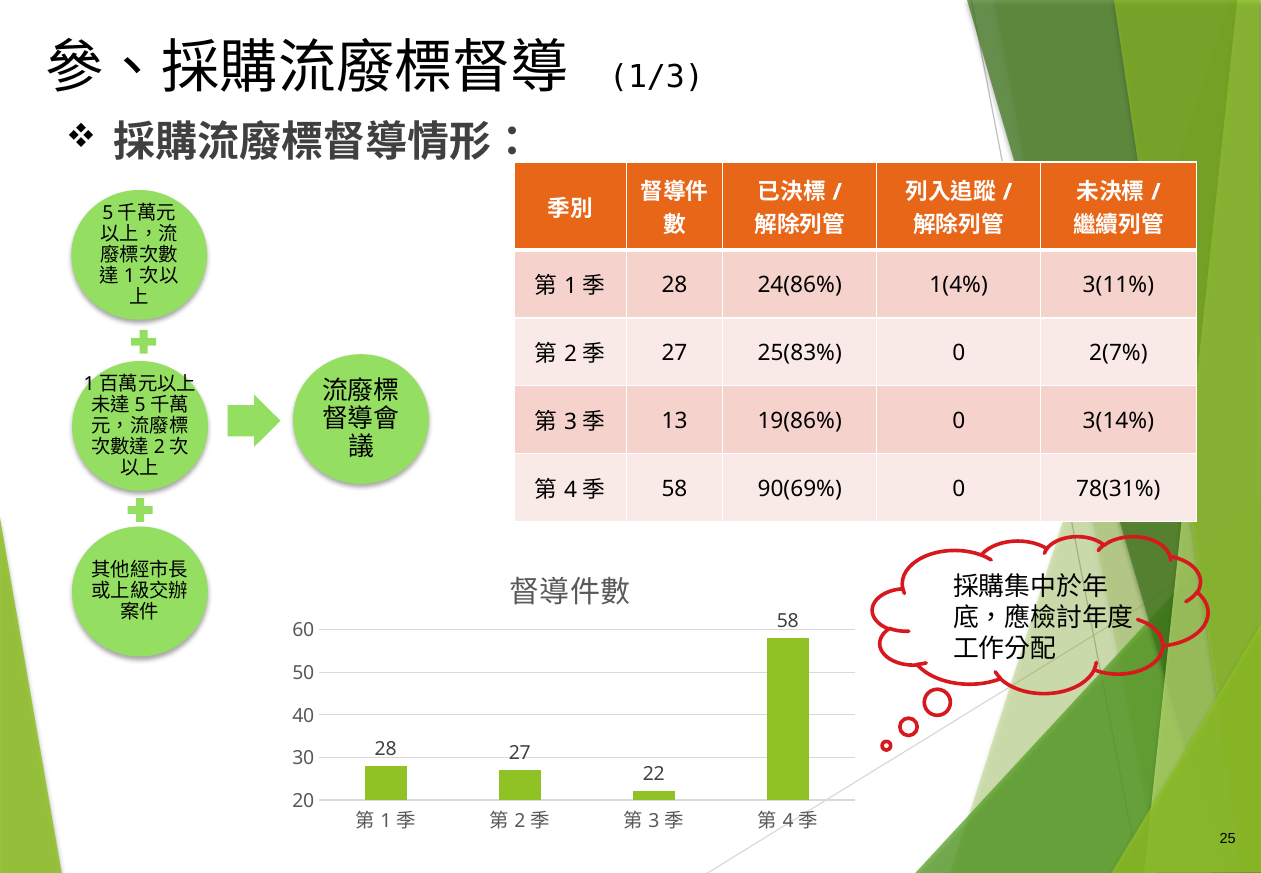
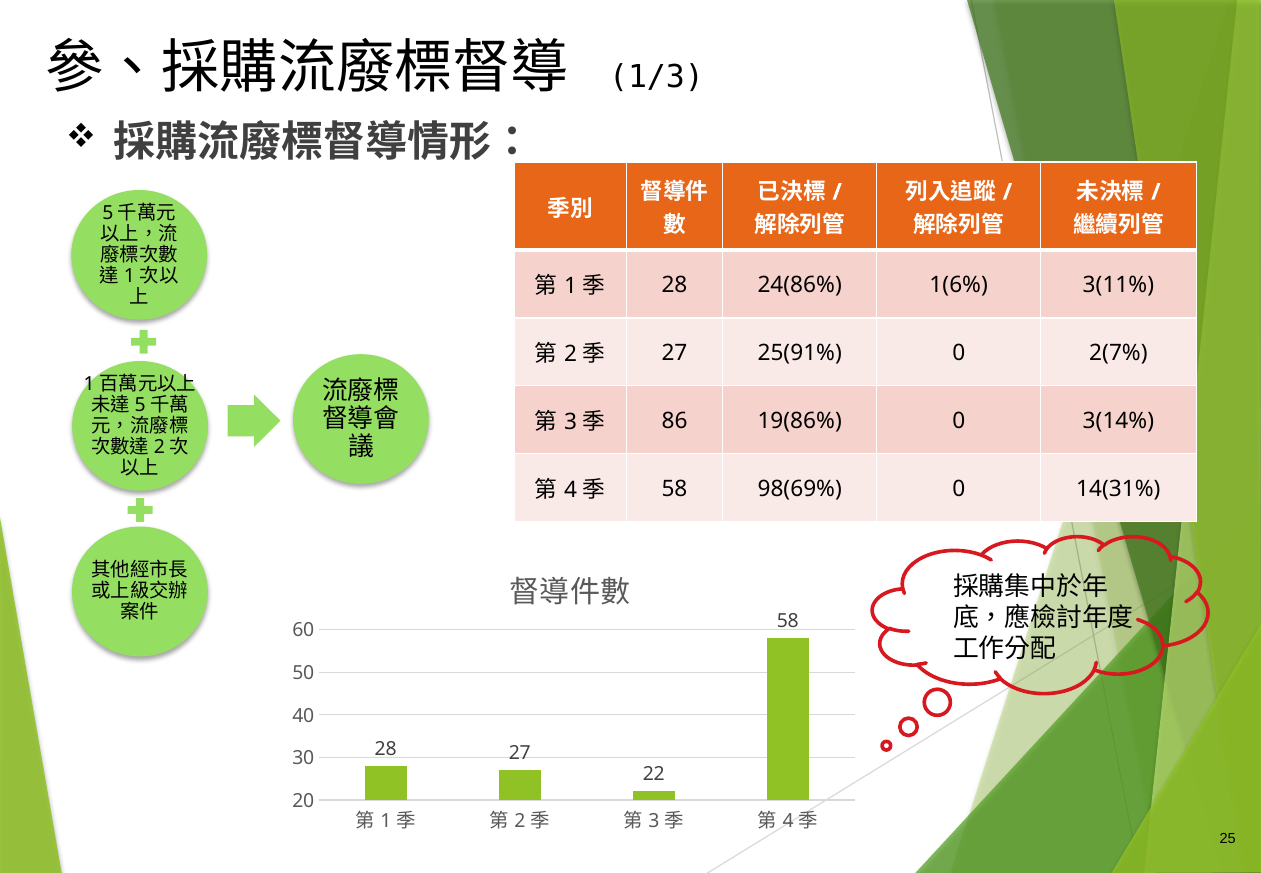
1(4%: 1(4% -> 1(6% (959, 285)
25(83%: 25(83% -> 25(91% (800, 353)
13: 13 -> 86 (675, 421)
90(69%: 90(69% -> 98(69% (800, 489)
78(31%: 78(31% -> 14(31% (1118, 489)
